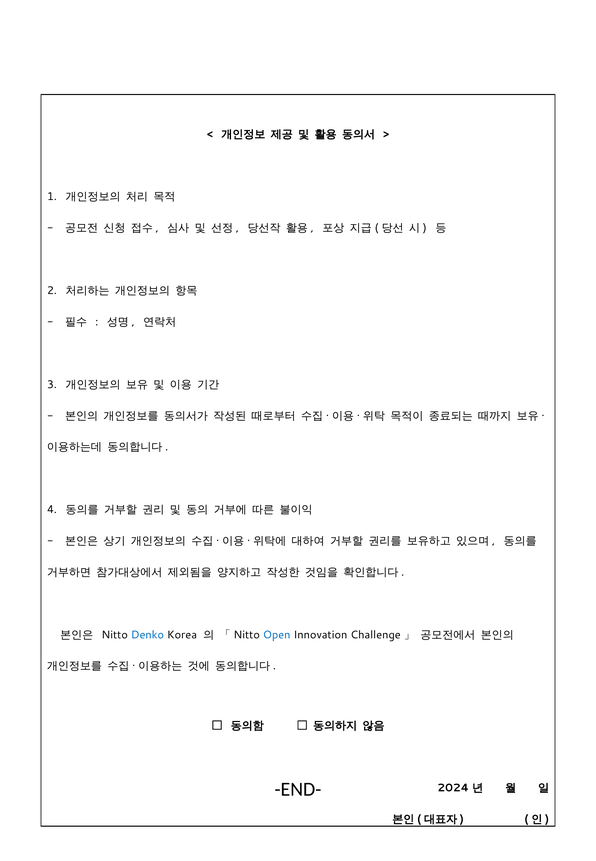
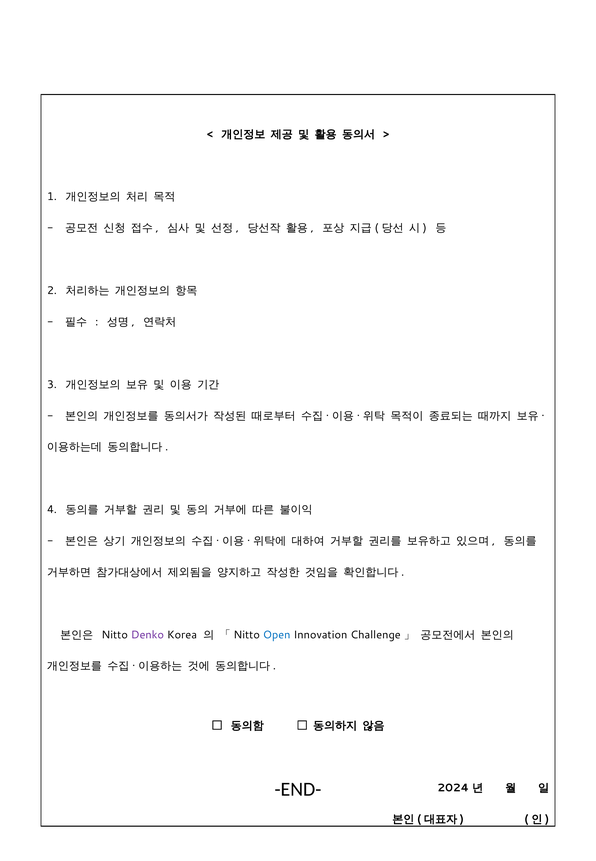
Denko colour: blue -> purple (147, 635)
